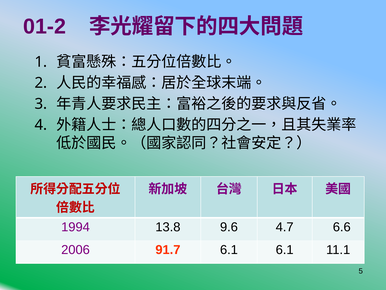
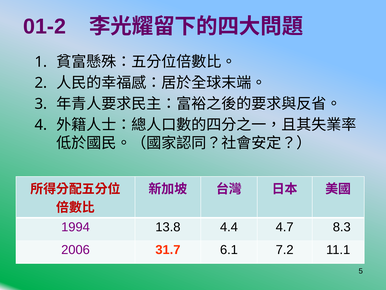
9.6: 9.6 -> 4.4 (229, 227)
6.6: 6.6 -> 8.3 (342, 227)
91.7: 91.7 -> 31.7 (168, 250)
6.1 6.1: 6.1 -> 7.2 (285, 250)
